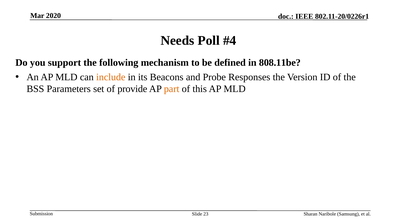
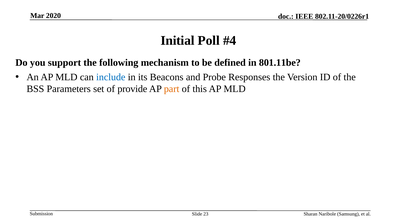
Needs: Needs -> Initial (178, 41)
808.11be: 808.11be -> 801.11be (280, 63)
include colour: orange -> blue (111, 77)
